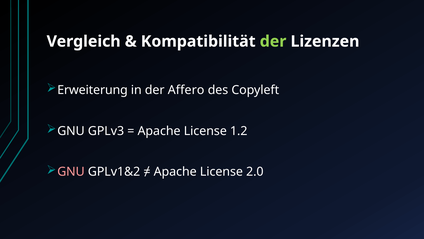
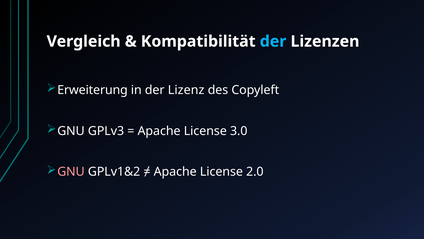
der colour: light green -> light blue (273, 41)
Affero: Affero -> Lizenz (186, 90)
1.2: 1.2 -> 3.0 (239, 131)
